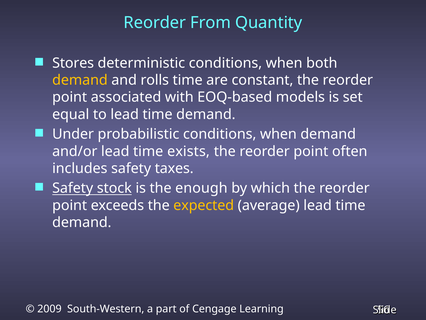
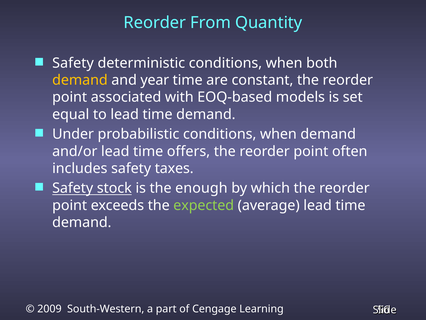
Stores: Stores -> Safety (73, 63)
rolls: rolls -> year (155, 80)
exists: exists -> offers (189, 151)
expected colour: yellow -> light green (204, 205)
